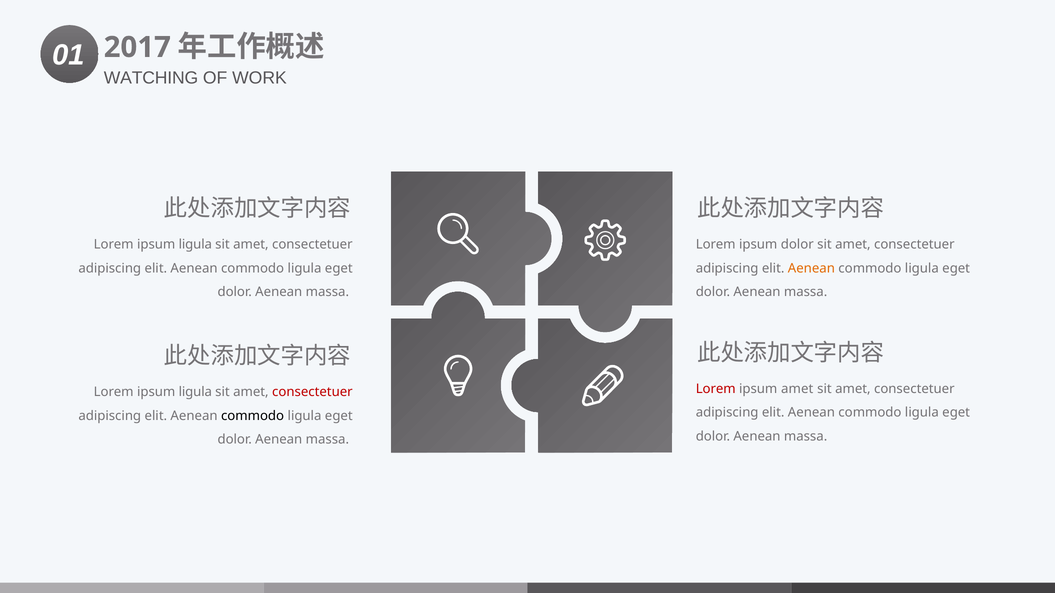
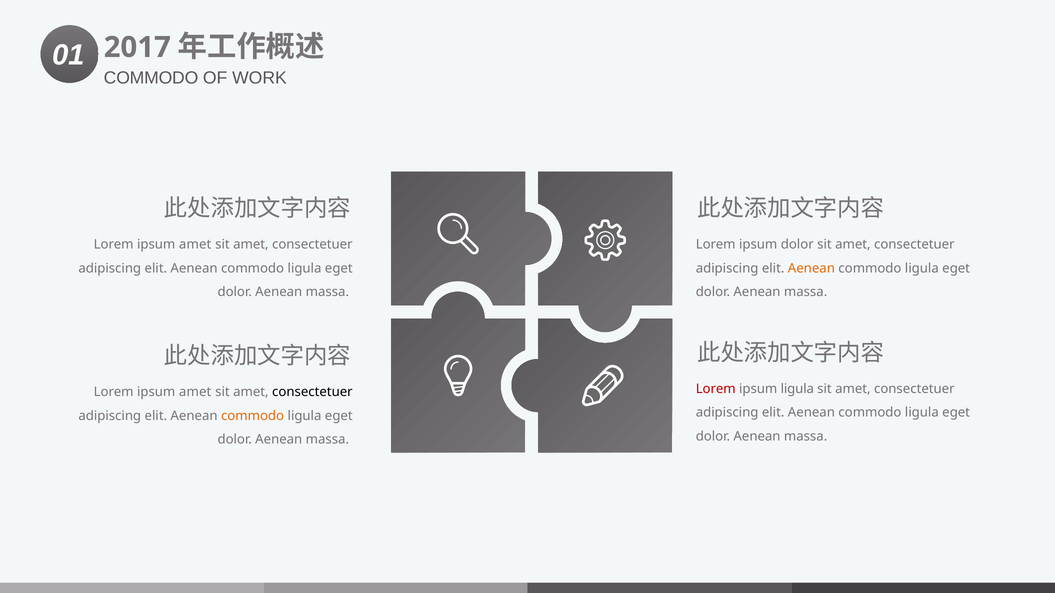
WATCHING: WATCHING -> COMMODO (151, 78)
ligula: ligula -> amet (195, 245)
ipsum amet: amet -> ligula (797, 389)
ligula: ligula -> amet (195, 392)
consectetuer colour: red -> black (312, 392)
commodo colour: black -> orange (253, 416)
